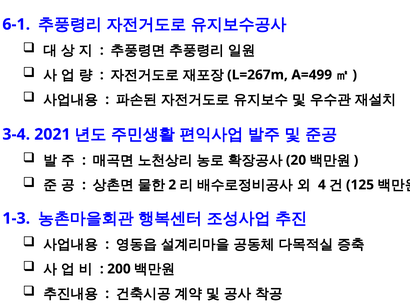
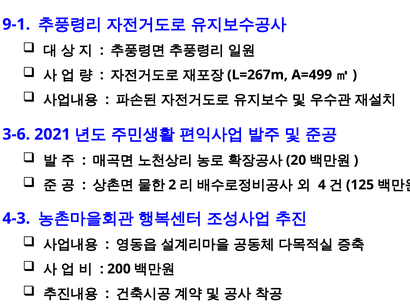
6-1: 6-1 -> 9-1 (16, 24)
3-4: 3-4 -> 3-6 (16, 134)
1-3: 1-3 -> 4-3 (16, 218)
